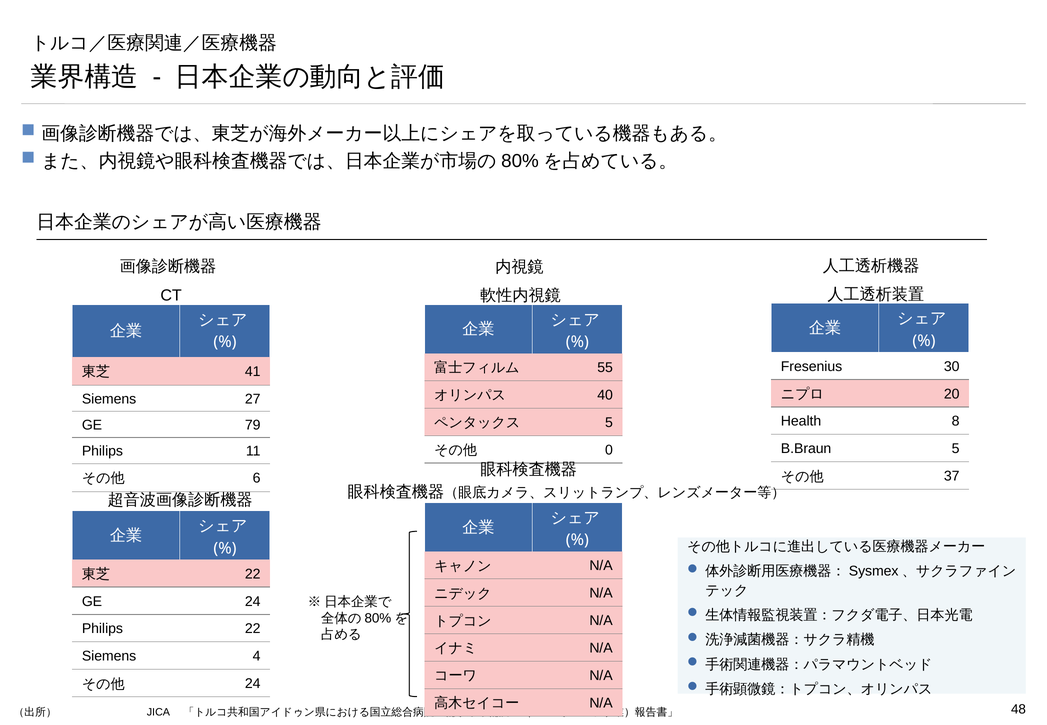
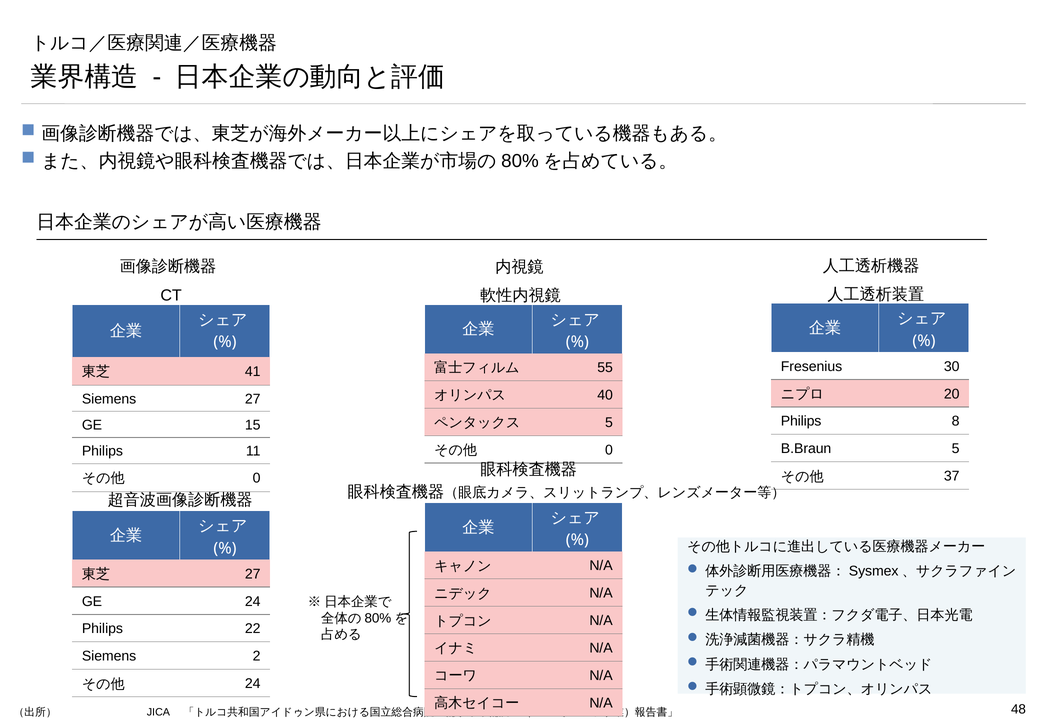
Health: Health -> Philips (801, 421)
79: 79 -> 15 (253, 425)
6: 6 -> 0 (257, 478)
22: 22 -> 27 (253, 574)
4: 4 -> 2 (257, 656)
